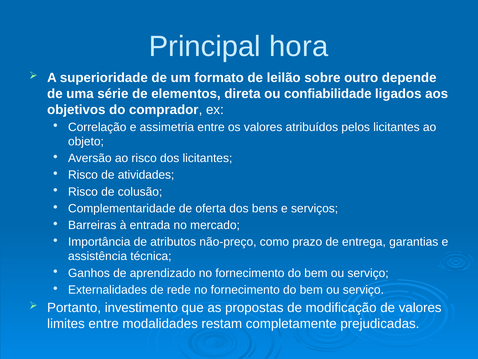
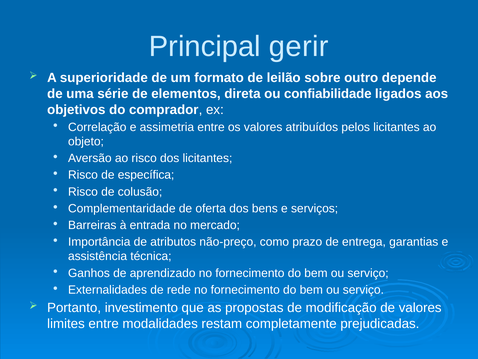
hora: hora -> gerir (299, 46)
atividades: atividades -> específica (146, 175)
